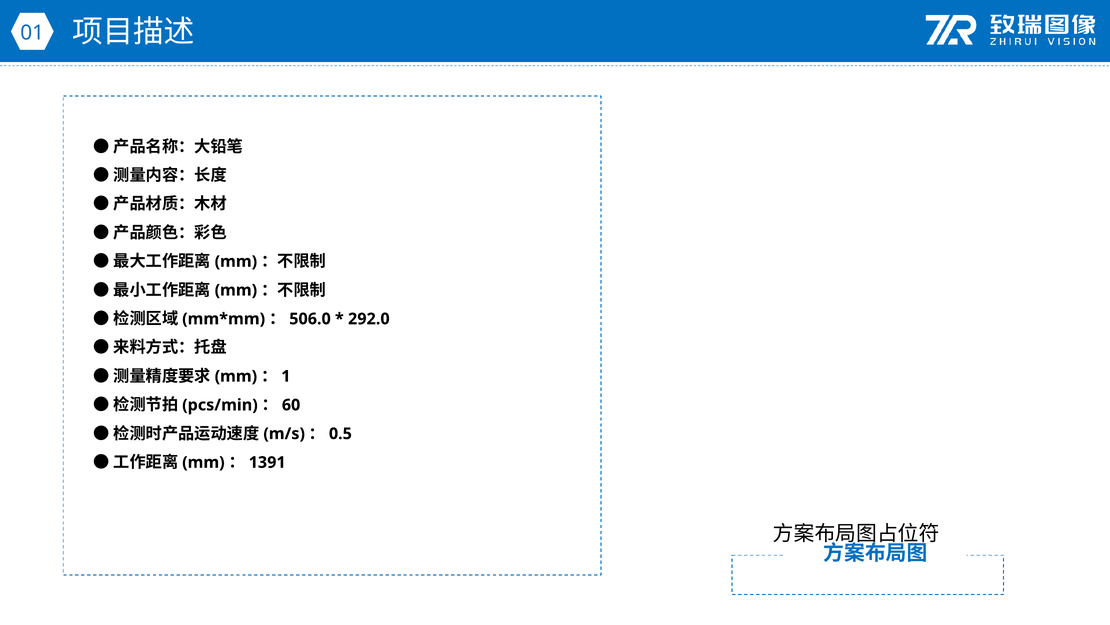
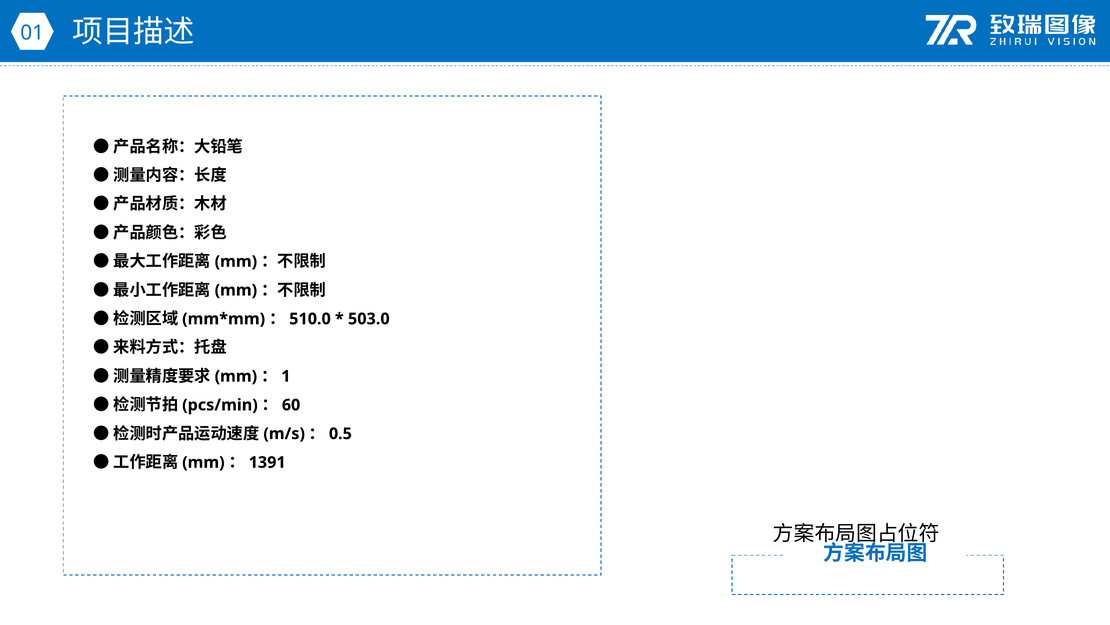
506.0: 506.0 -> 510.0 (310, 319)
292.0: 292.0 -> 503.0 (369, 319)
